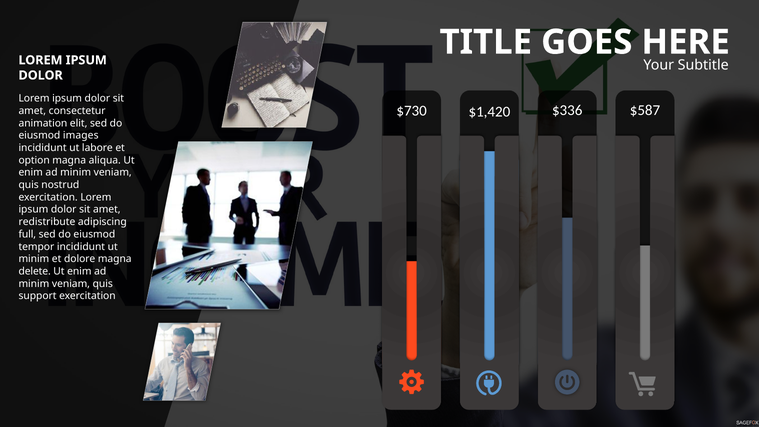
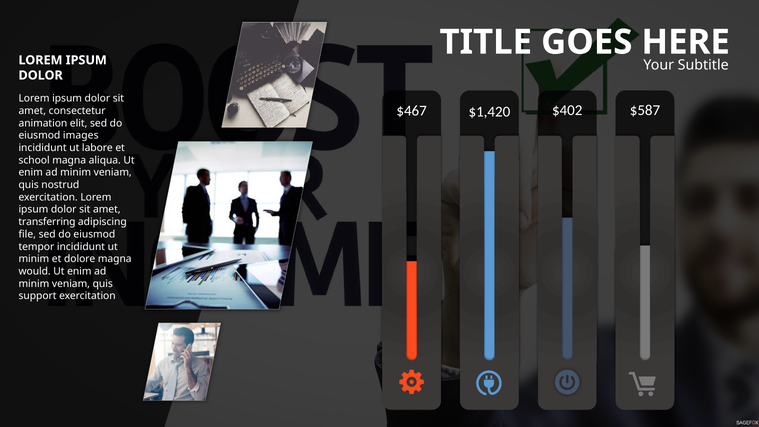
$730: $730 -> $467 (412, 111)
$336: $336 -> $402 (567, 111)
option: option -> school (34, 160)
redistribute: redistribute -> transferring (47, 222)
full: full -> file (27, 234)
delete: delete -> would (35, 271)
